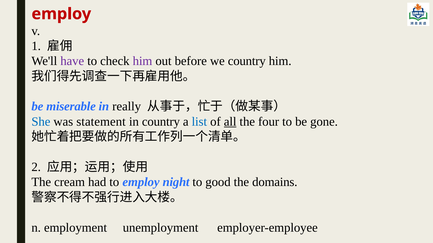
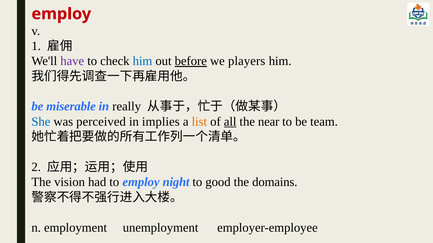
him colour: purple -> blue (143, 61)
before underline: none -> present (191, 61)
we country: country -> players (247, 61)
statement: statement -> perceived (101, 122)
in country: country -> implies (161, 122)
list colour: blue -> orange (199, 122)
four: four -> near (269, 122)
gone: gone -> team (324, 122)
cream: cream -> vision (70, 183)
